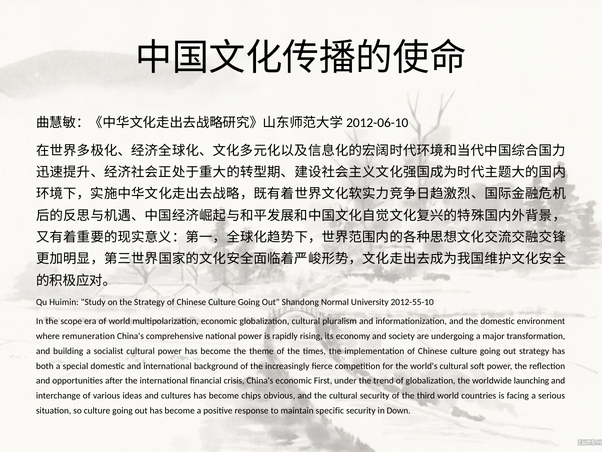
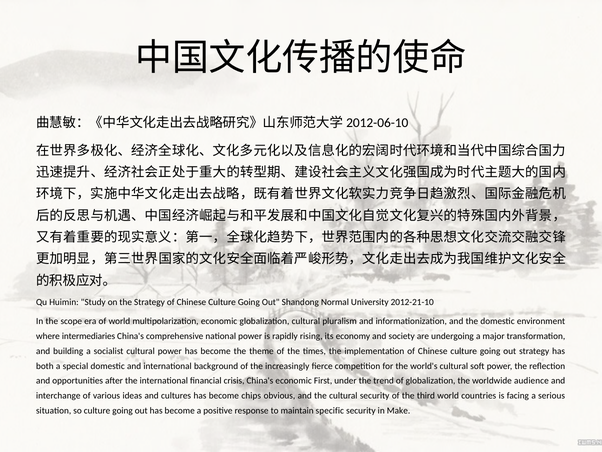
2012-55-10: 2012-55-10 -> 2012-21-10 (412, 302)
remuneration: remuneration -> intermediaries (89, 336)
launching: launching -> audience (531, 380)
Down: Down -> Make (399, 410)
